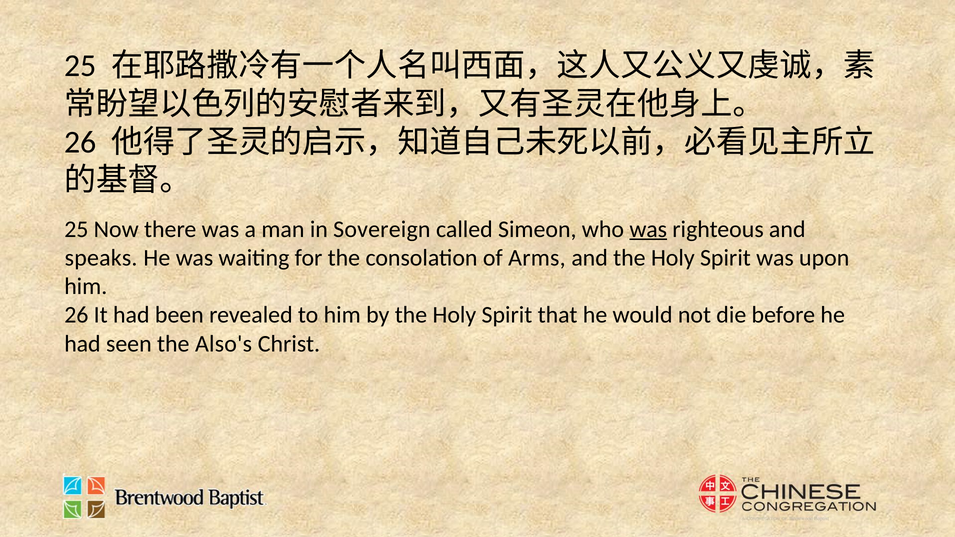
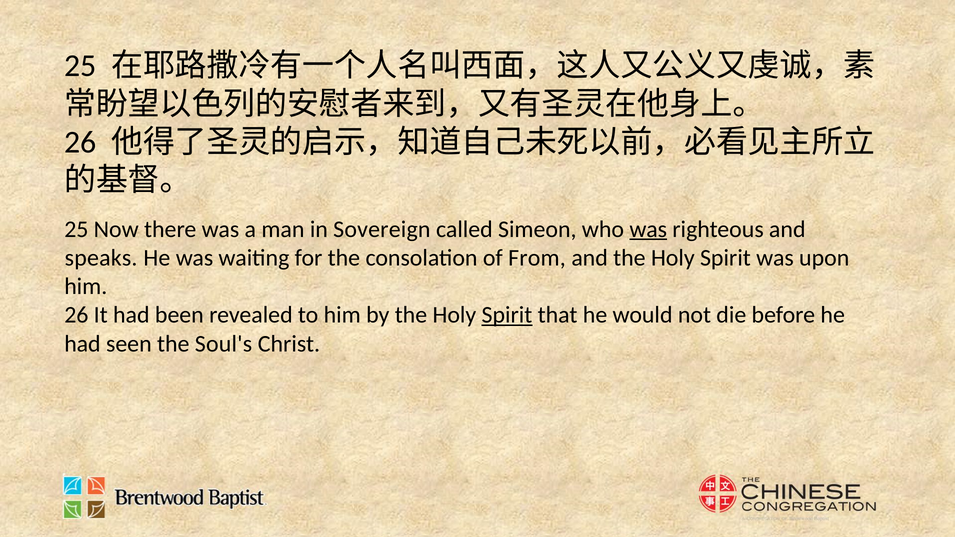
Arms: Arms -> From (537, 258)
Spirit underline: none -> present (507, 315)
Also's: Also's -> Soul's (223, 344)
